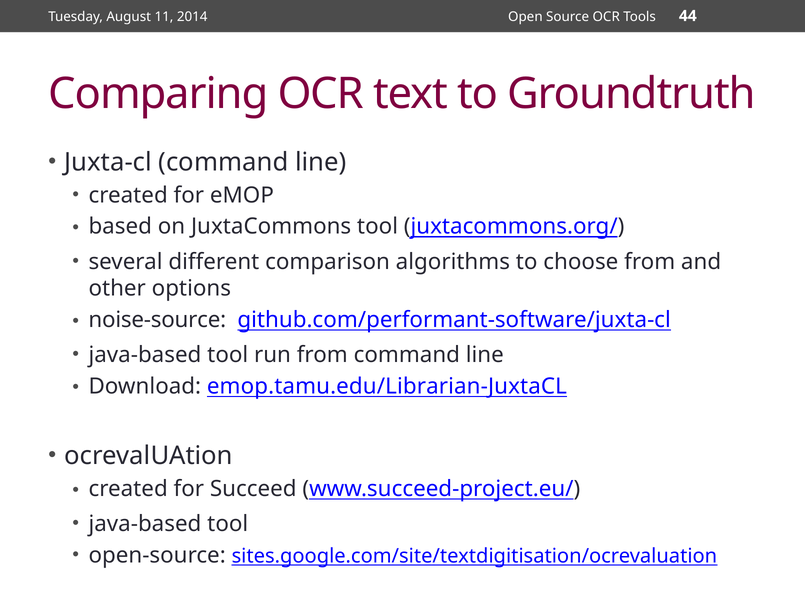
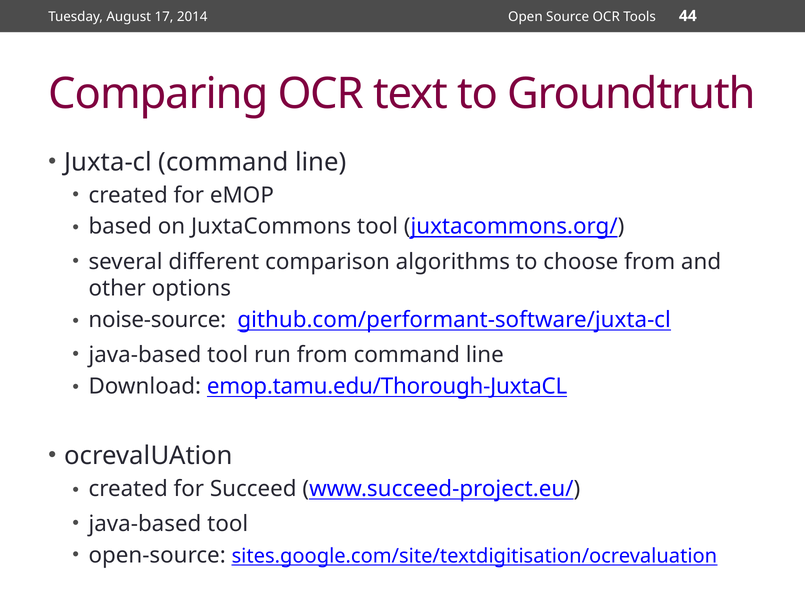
11: 11 -> 17 (164, 17)
emop.tamu.edu/Librarian-JuxtaCL: emop.tamu.edu/Librarian-JuxtaCL -> emop.tamu.edu/Thorough-JuxtaCL (387, 386)
